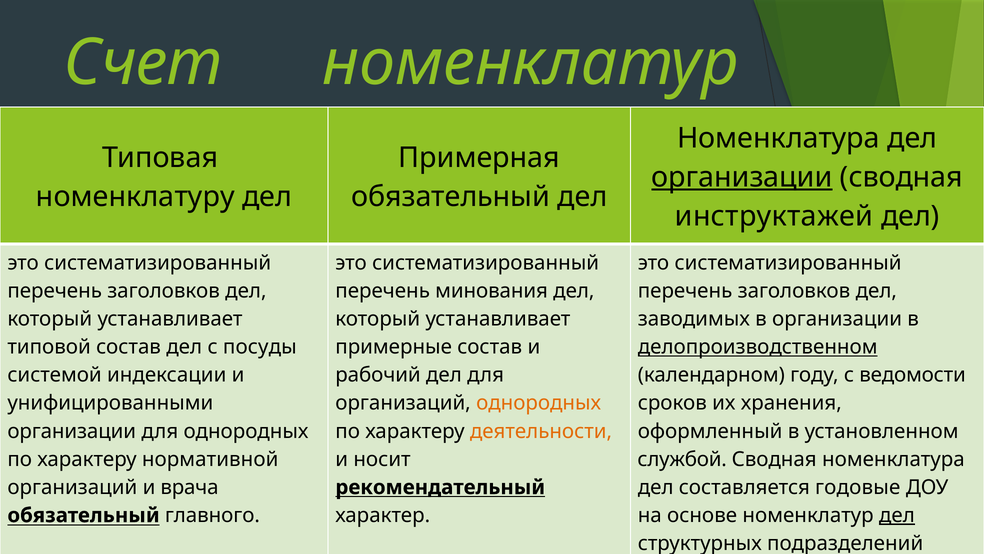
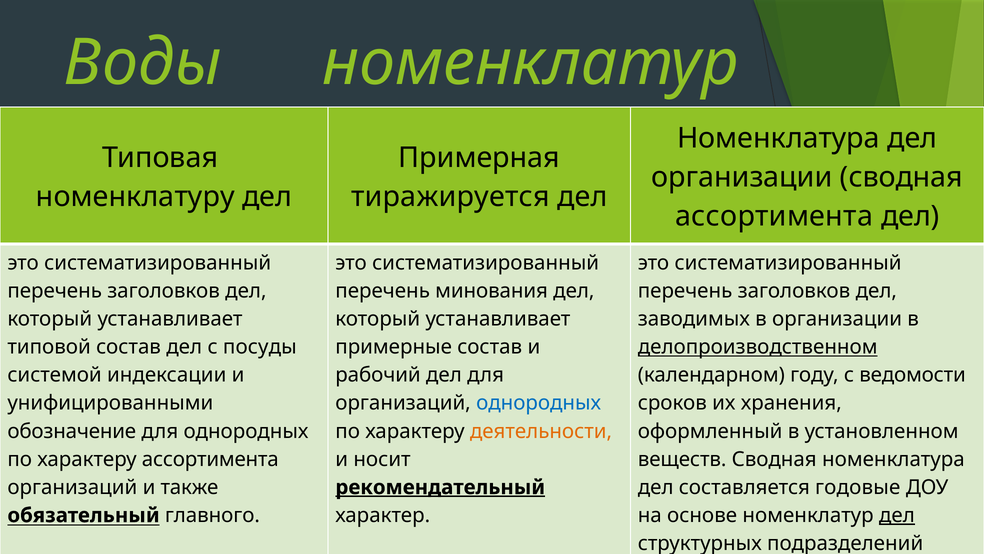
Счет: Счет -> Воды (143, 63)
организации underline: present -> none (742, 177)
обязательный: обязательный -> тиражируется (450, 196)
инструктажей: инструктажей -> ассортимента (774, 216)
однородных colour: orange -> blue (539, 403)
организации: организации -> обозначение (72, 431)
характеру нормативной: нормативной -> ассортимента (210, 459)
службой: службой -> веществ (682, 459)
врача: врача -> также (189, 487)
рекомендательный underline: none -> present (440, 487)
